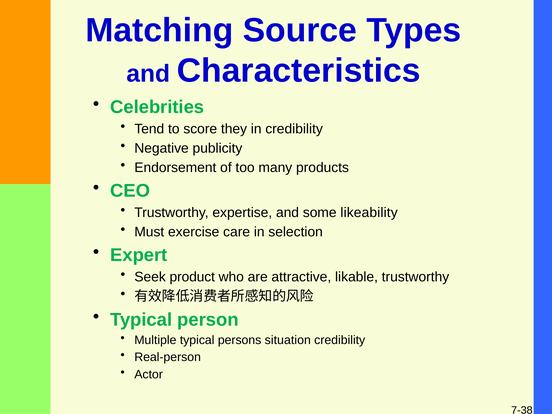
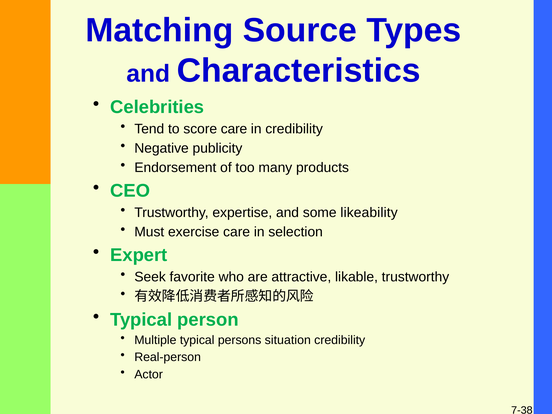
score they: they -> care (234, 129)
product: product -> favorite (192, 277)
